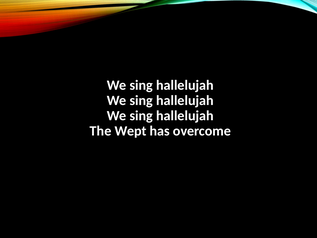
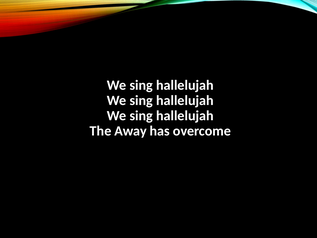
Wept: Wept -> Away (131, 131)
